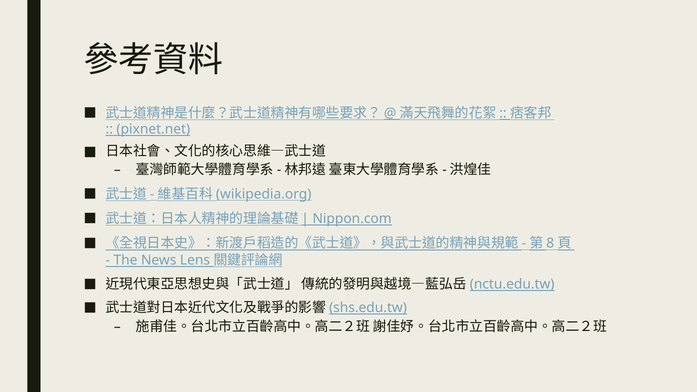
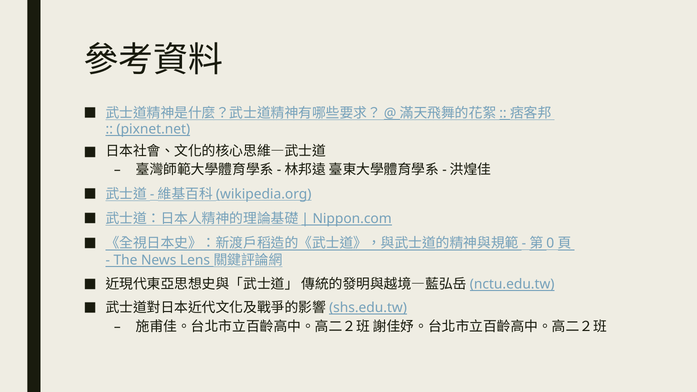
8: 8 -> 0 (550, 243)
